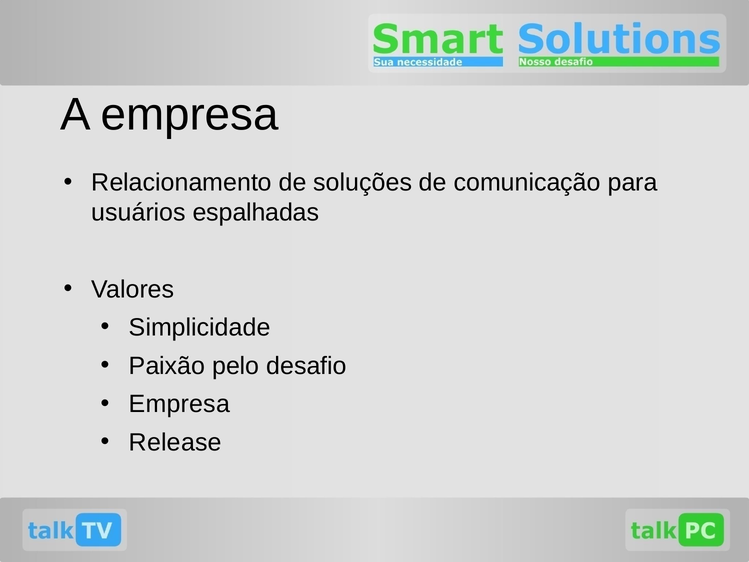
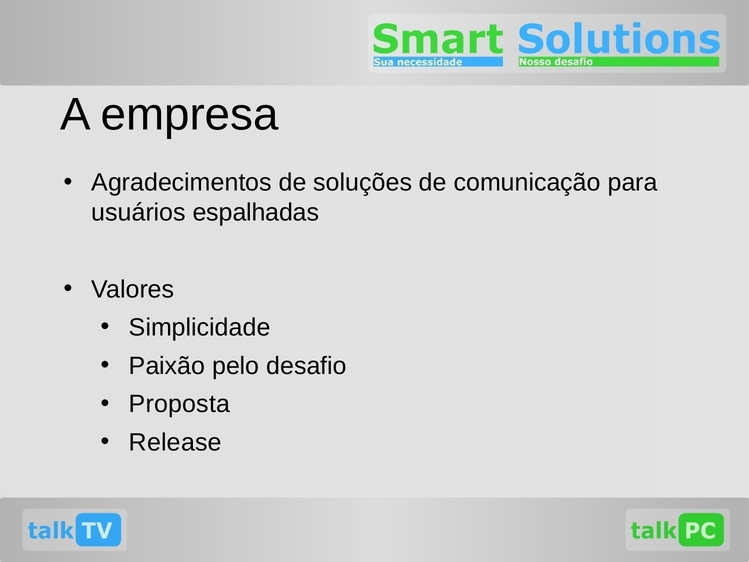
Relacionamento: Relacionamento -> Agradecimentos (182, 183)
Empresa: Empresa -> Proposta (179, 404)
